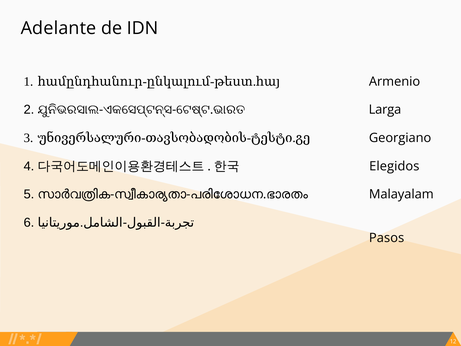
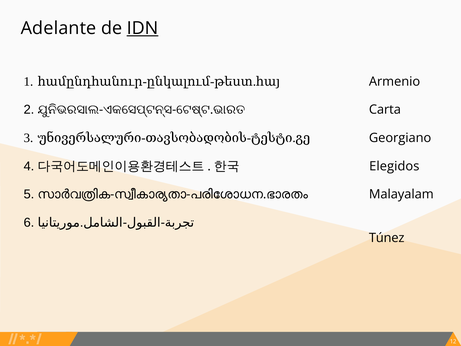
IDN underline: none -> present (143, 28)
Larga: Larga -> Carta (385, 110)
Pasos: Pasos -> Túnez (387, 238)
